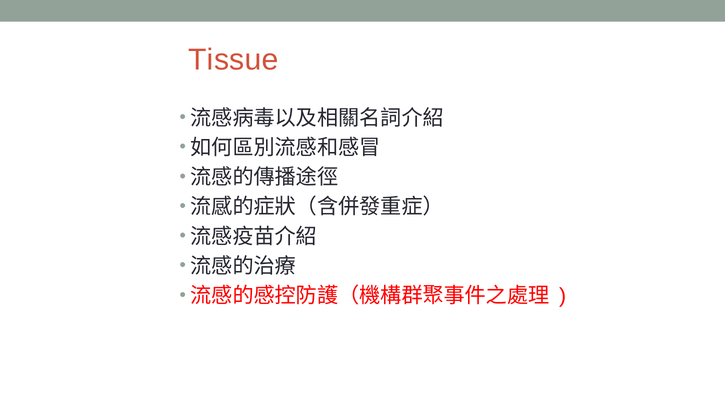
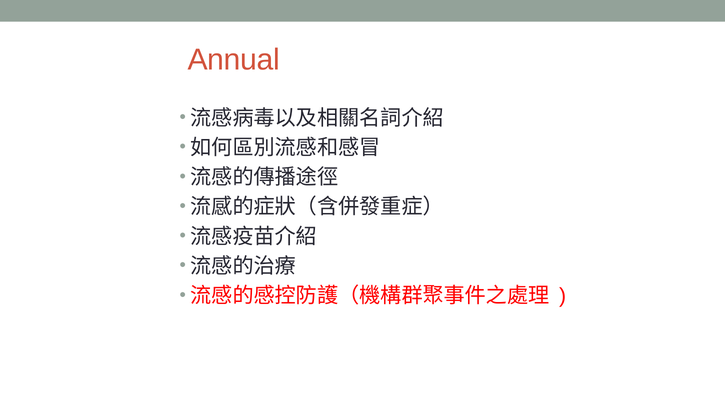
Tissue: Tissue -> Annual (234, 60)
